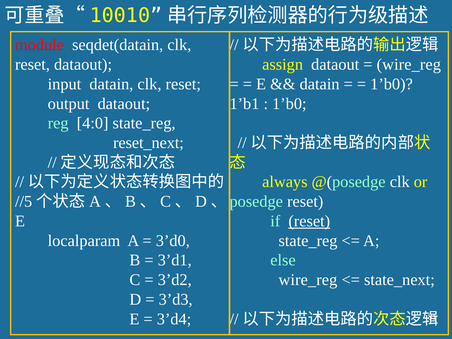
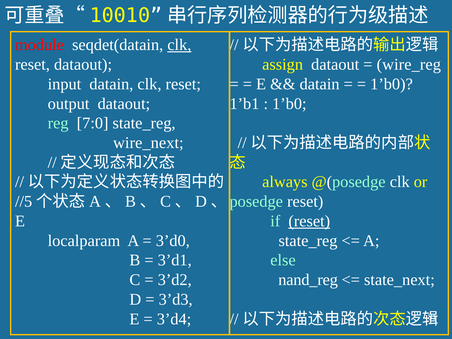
clk underline: none -> present (179, 45)
4:0: 4:0 -> 7:0 (93, 123)
reset_next: reset_next -> wire_next (148, 143)
wire_reg: wire_reg -> nand_reg (308, 280)
